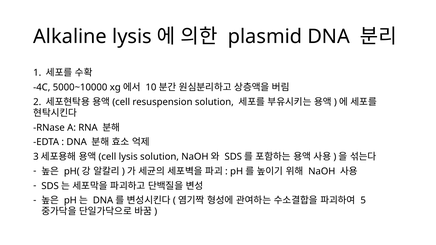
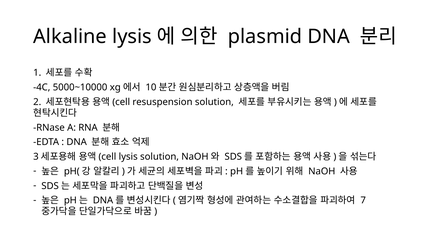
5: 5 -> 7 (363, 201)
